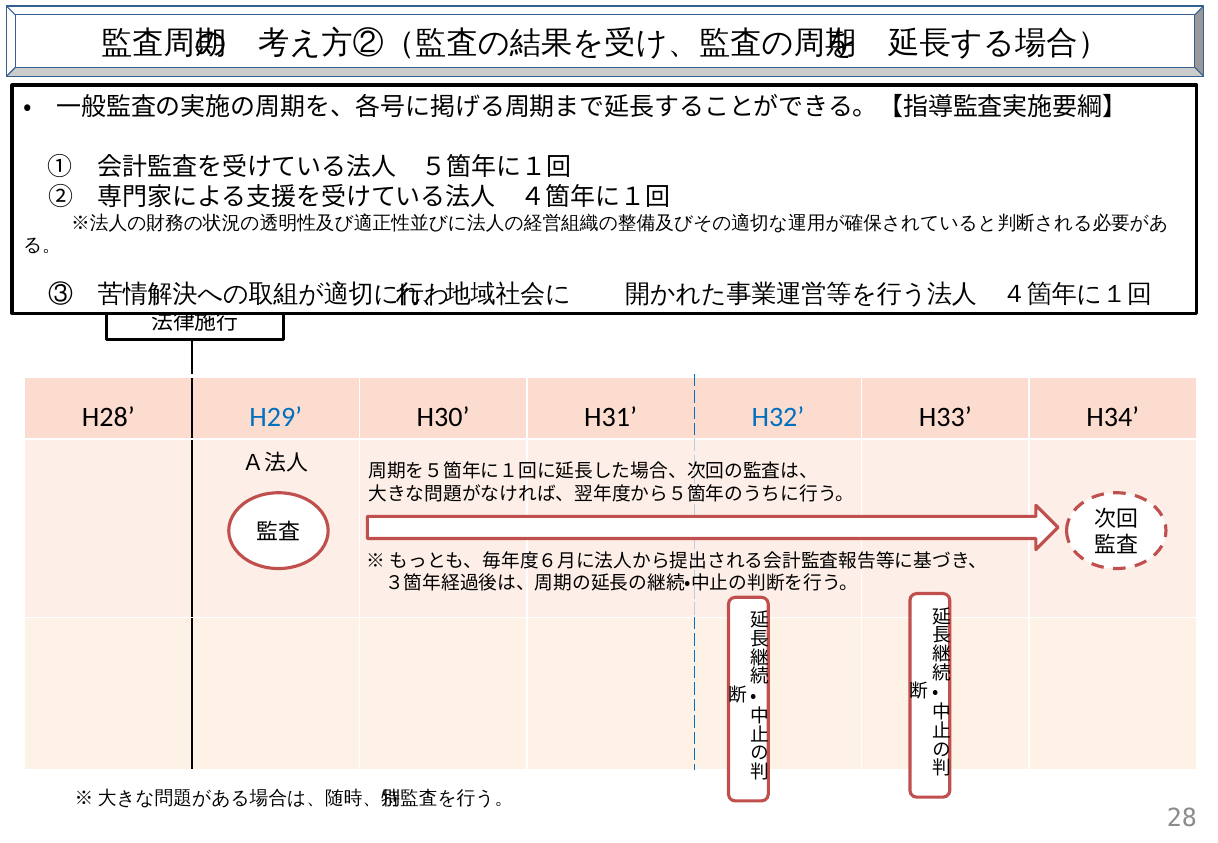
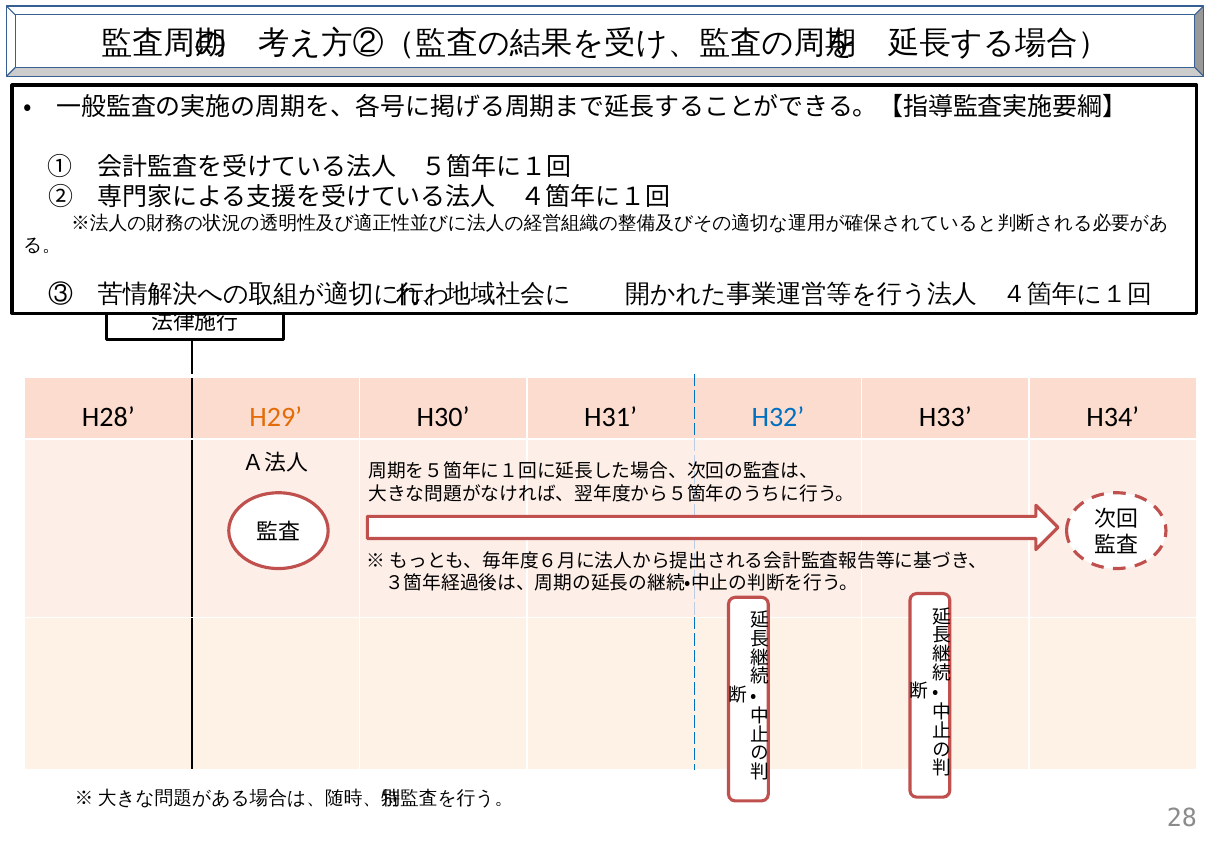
H29 colour: blue -> orange (276, 417)
